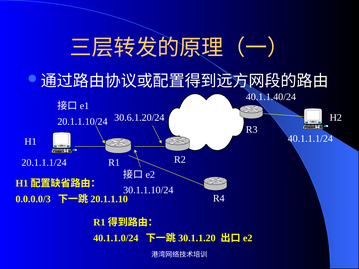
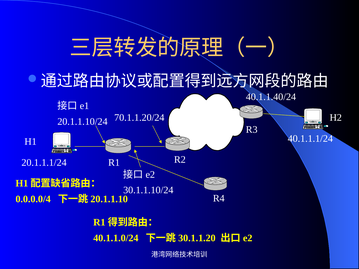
30.6.1.20/24: 30.6.1.20/24 -> 70.1.1.20/24 (139, 118)
0.0.0.0/3: 0.0.0.0/3 -> 0.0.0.0/4 (33, 199)
